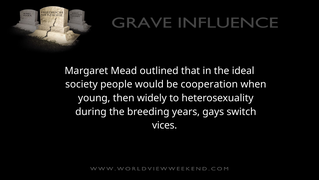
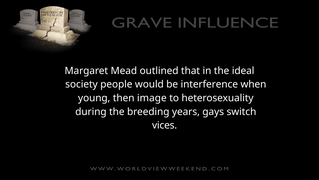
cooperation: cooperation -> interference (209, 84)
widely: widely -> image (152, 98)
